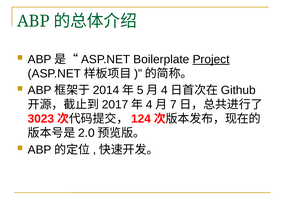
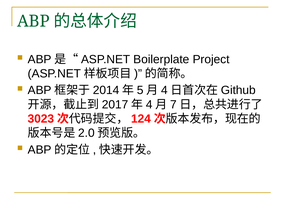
Project underline: present -> none (211, 59)
